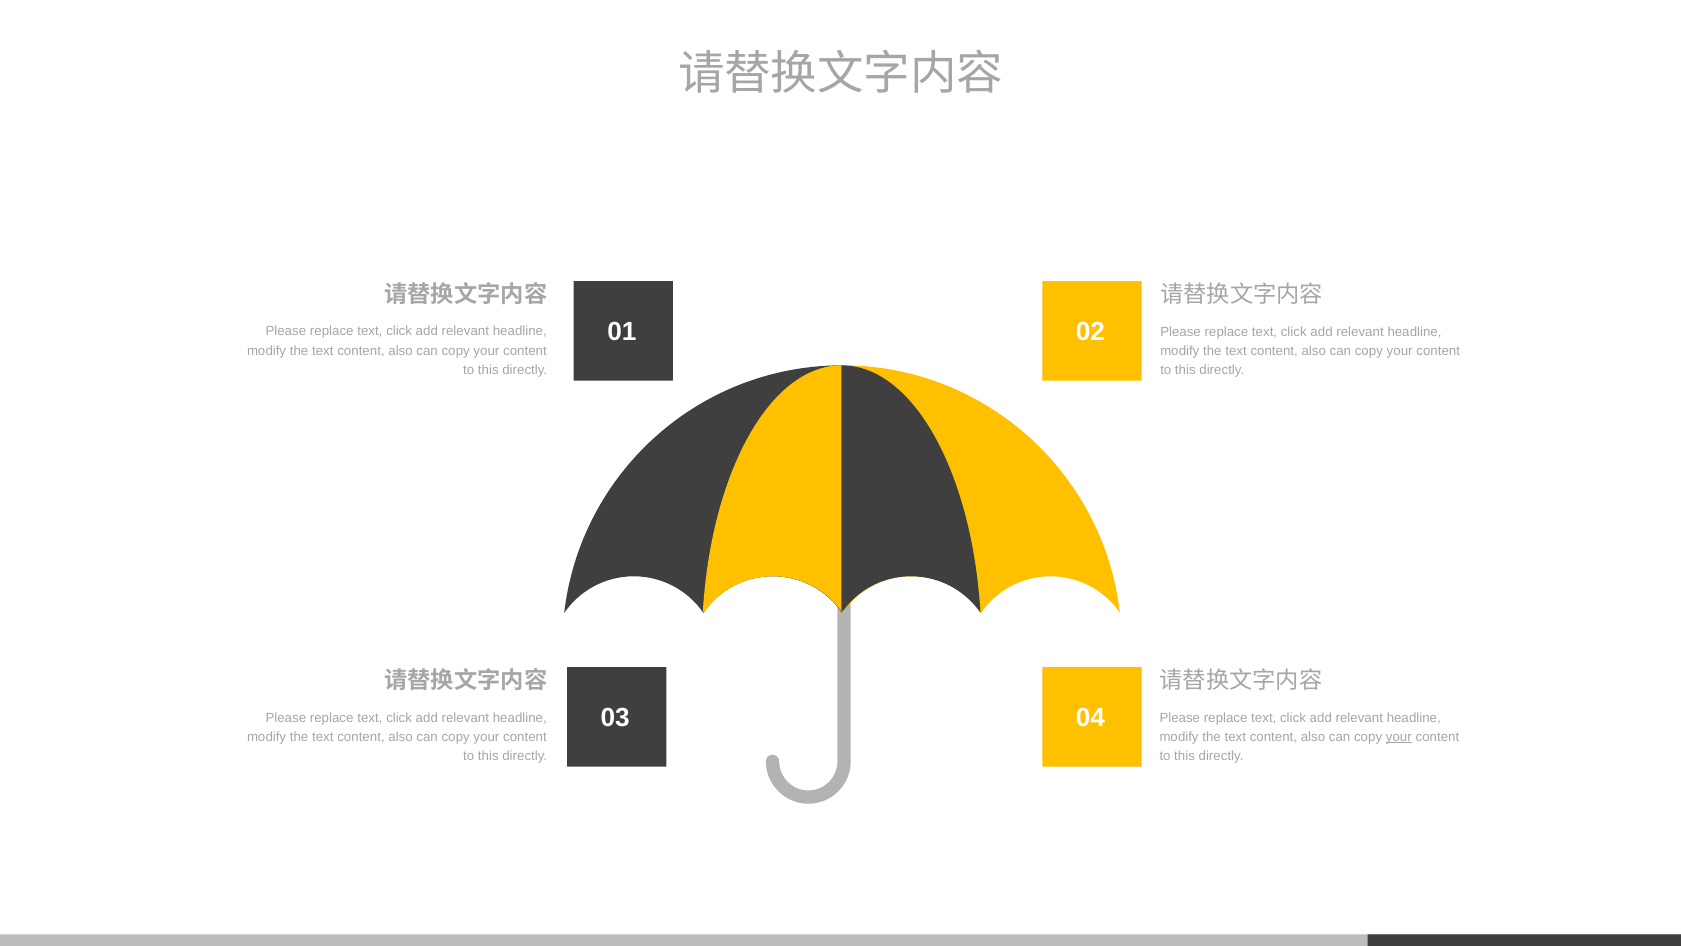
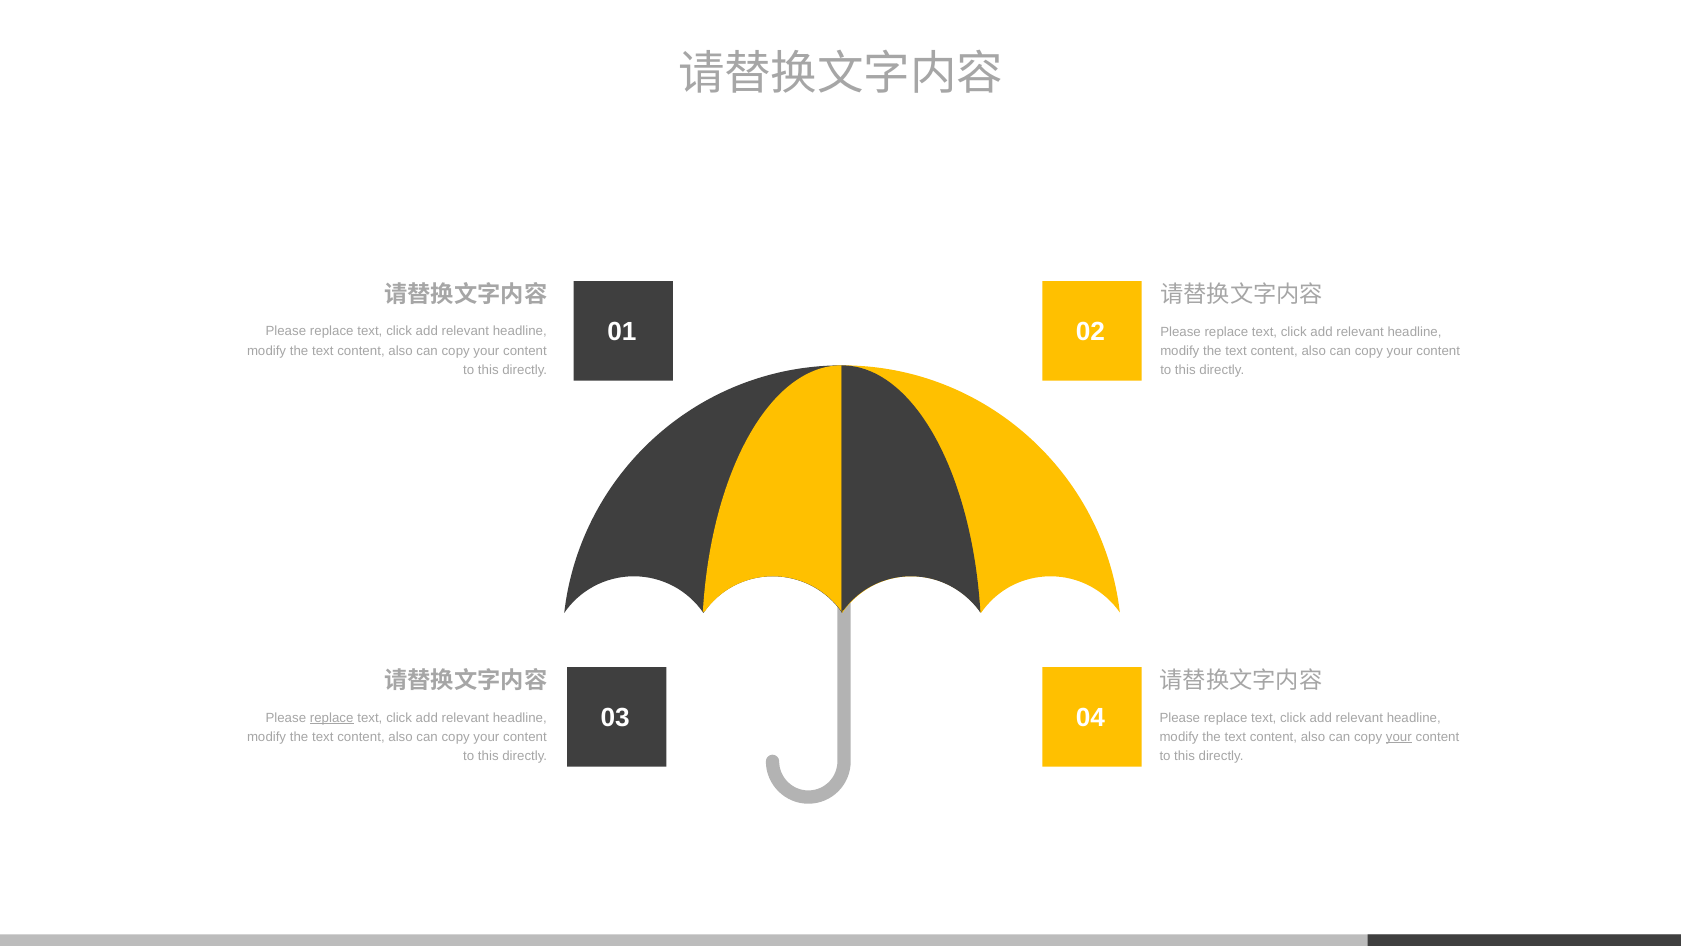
replace underline: none -> present (332, 717)
